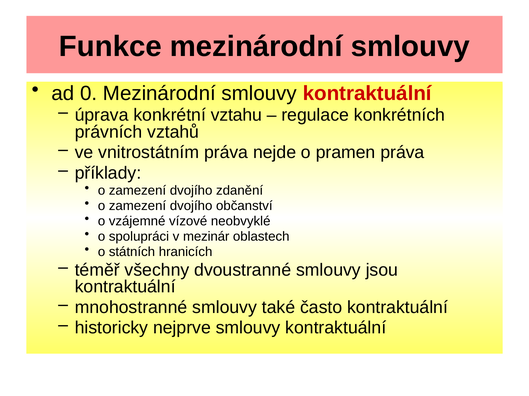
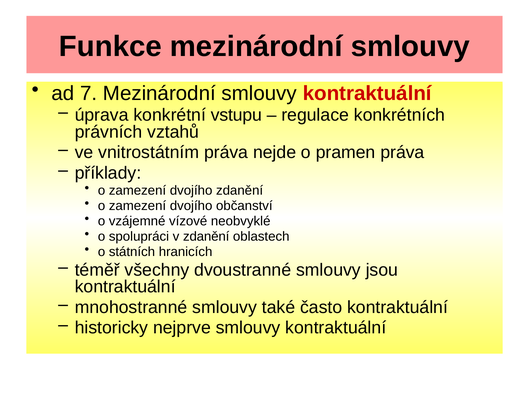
0: 0 -> 7 (89, 93)
vztahu: vztahu -> vstupu (236, 115)
v mezinár: mezinár -> zdanění (206, 237)
